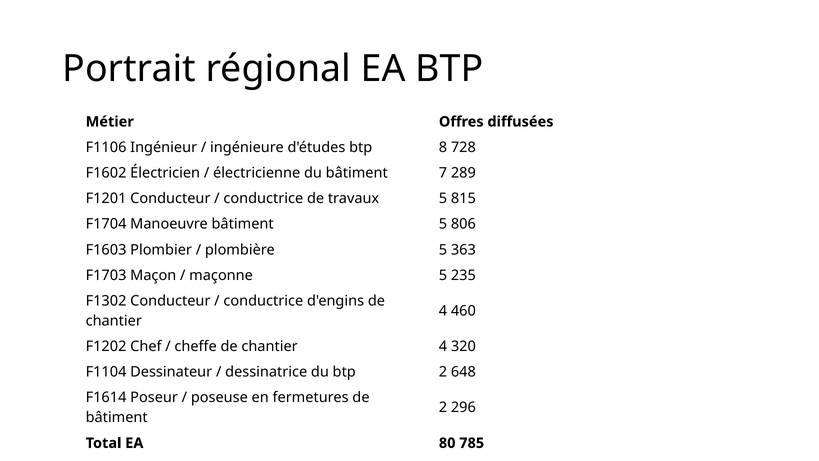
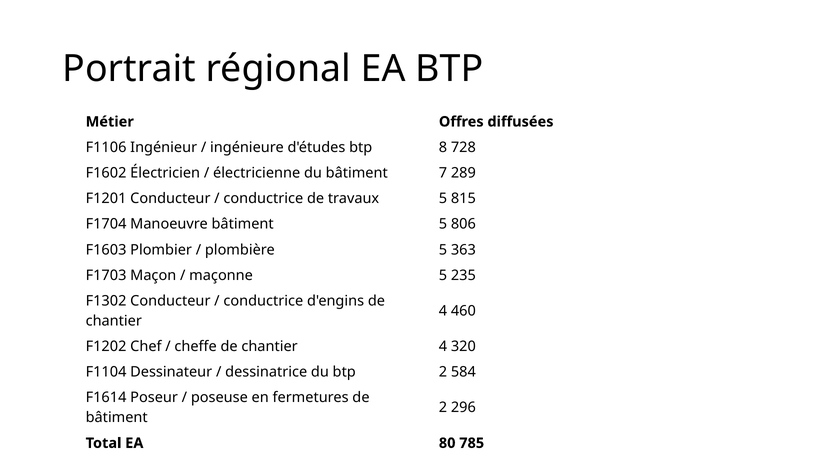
648: 648 -> 584 (463, 372)
